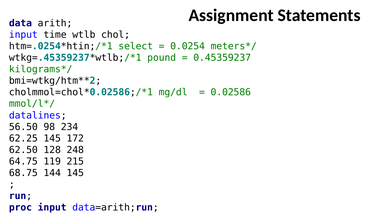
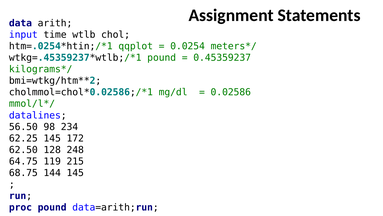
select: select -> qqplot (136, 46)
proc input: input -> pound (52, 207)
